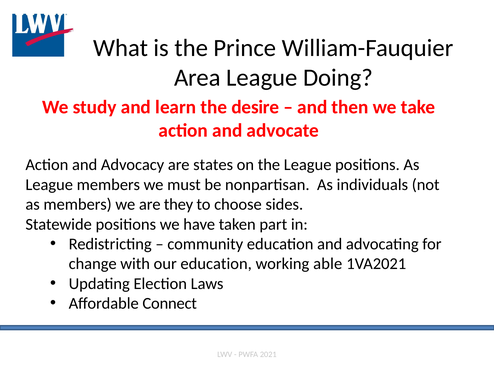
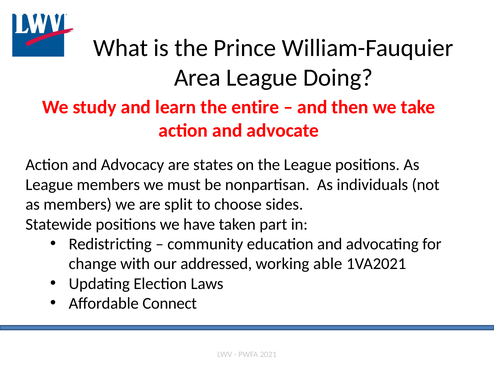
desire: desire -> entire (255, 107)
they: they -> split (178, 204)
our education: education -> addressed (216, 263)
